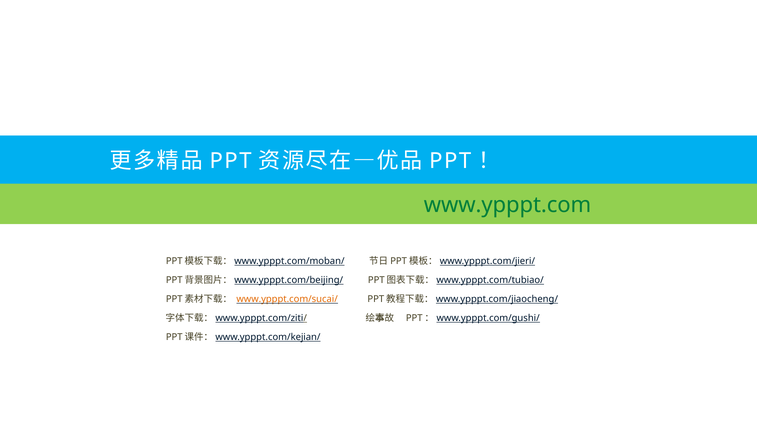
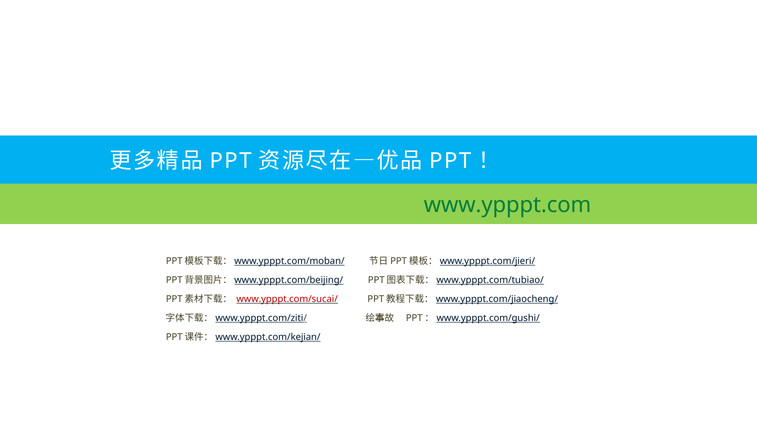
www.ypppt.com/sucai/ colour: orange -> red (287, 299)
